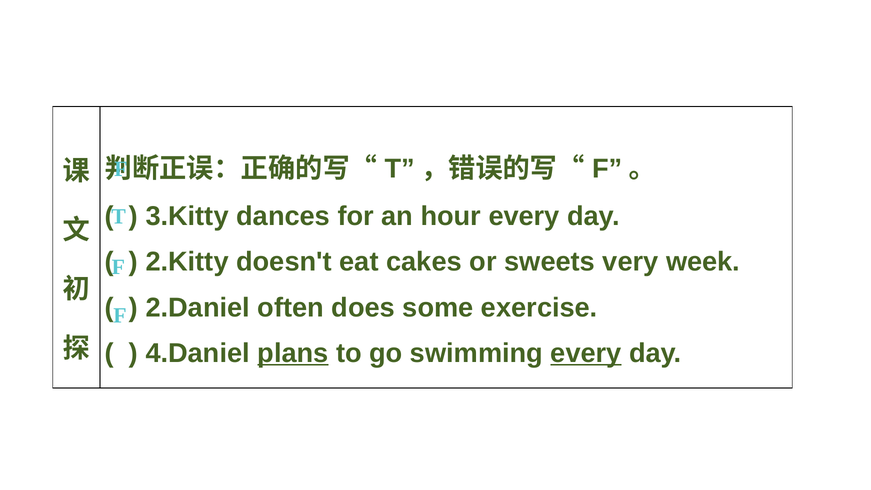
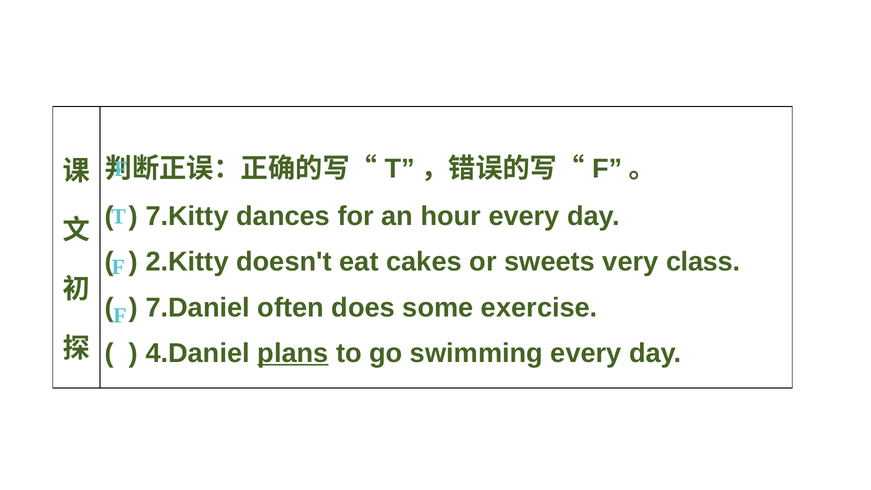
3.Kitty: 3.Kitty -> 7.Kitty (187, 216)
week: week -> class (703, 262)
2.Daniel: 2.Daniel -> 7.Daniel (198, 308)
every underline: present -> none (586, 353)
